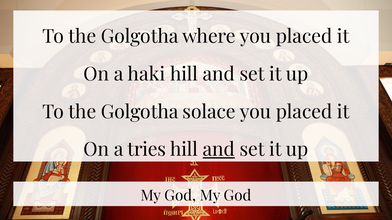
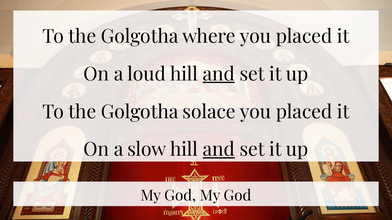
haki: haki -> loud (147, 74)
and underline: none -> present (219, 74)
tries: tries -> slow (147, 150)
